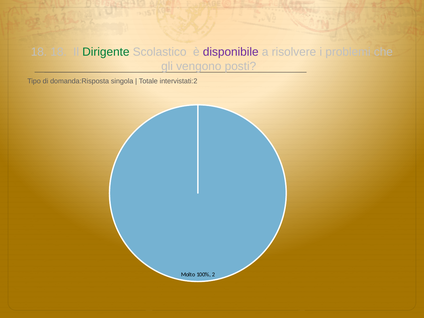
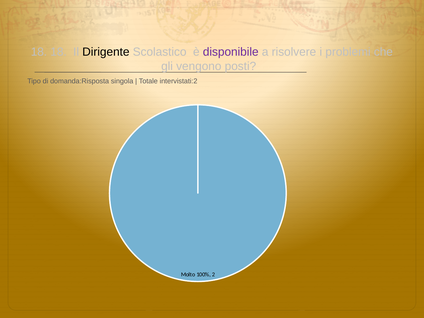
Dirigente colour: green -> black (106, 52)
